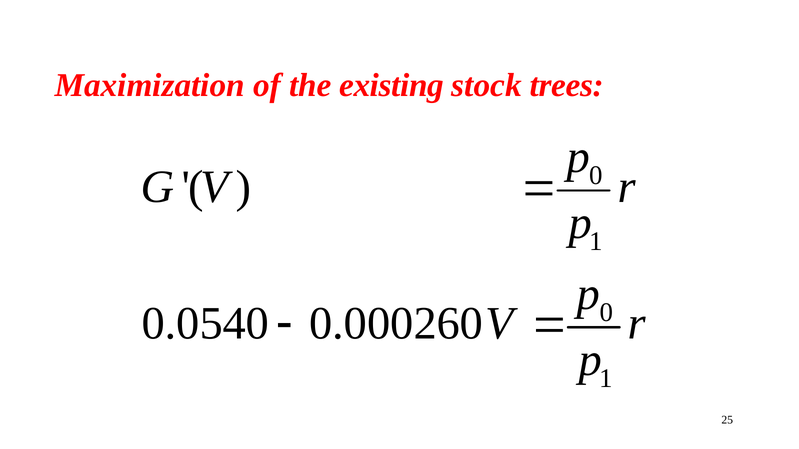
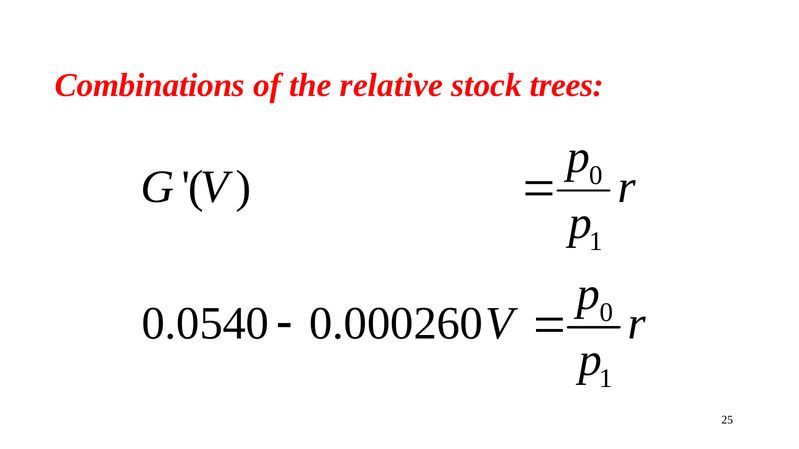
Maximization: Maximization -> Combinations (150, 85)
existing: existing -> relative (391, 85)
